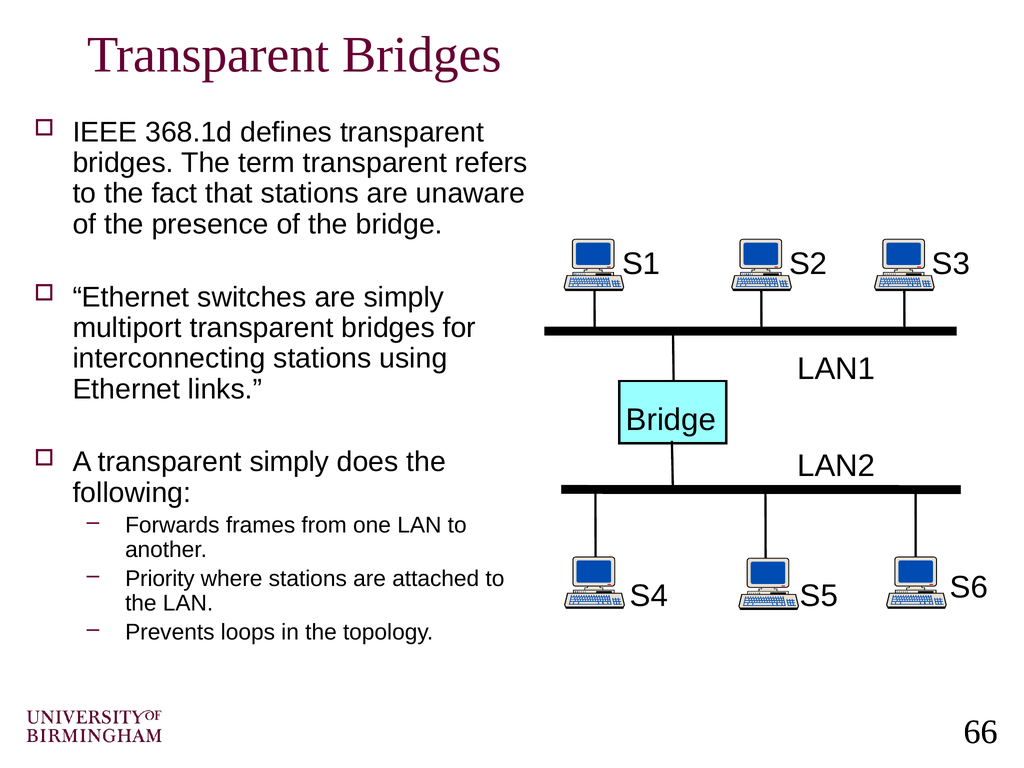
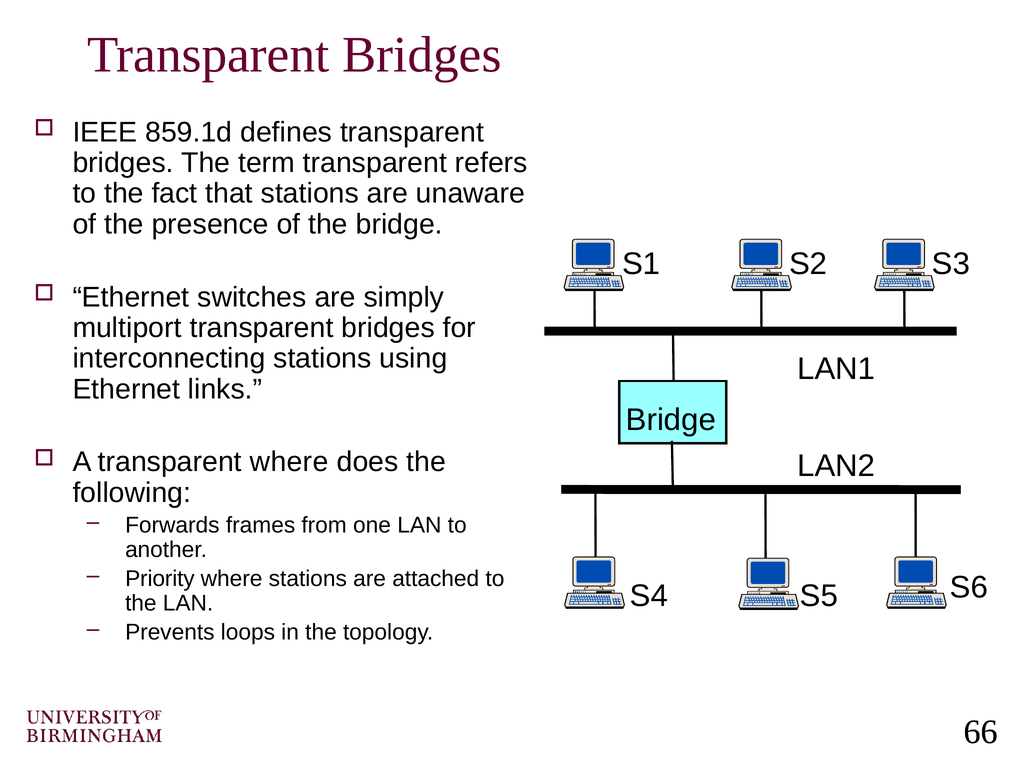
368.1d: 368.1d -> 859.1d (189, 132)
transparent simply: simply -> where (289, 462)
